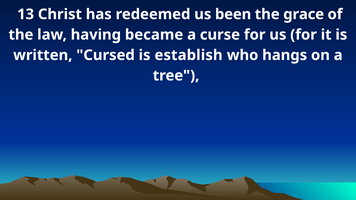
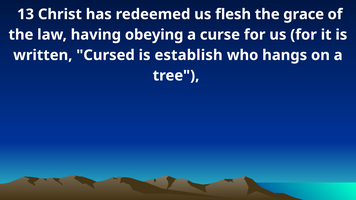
been: been -> flesh (233, 14)
became: became -> obeying (154, 35)
